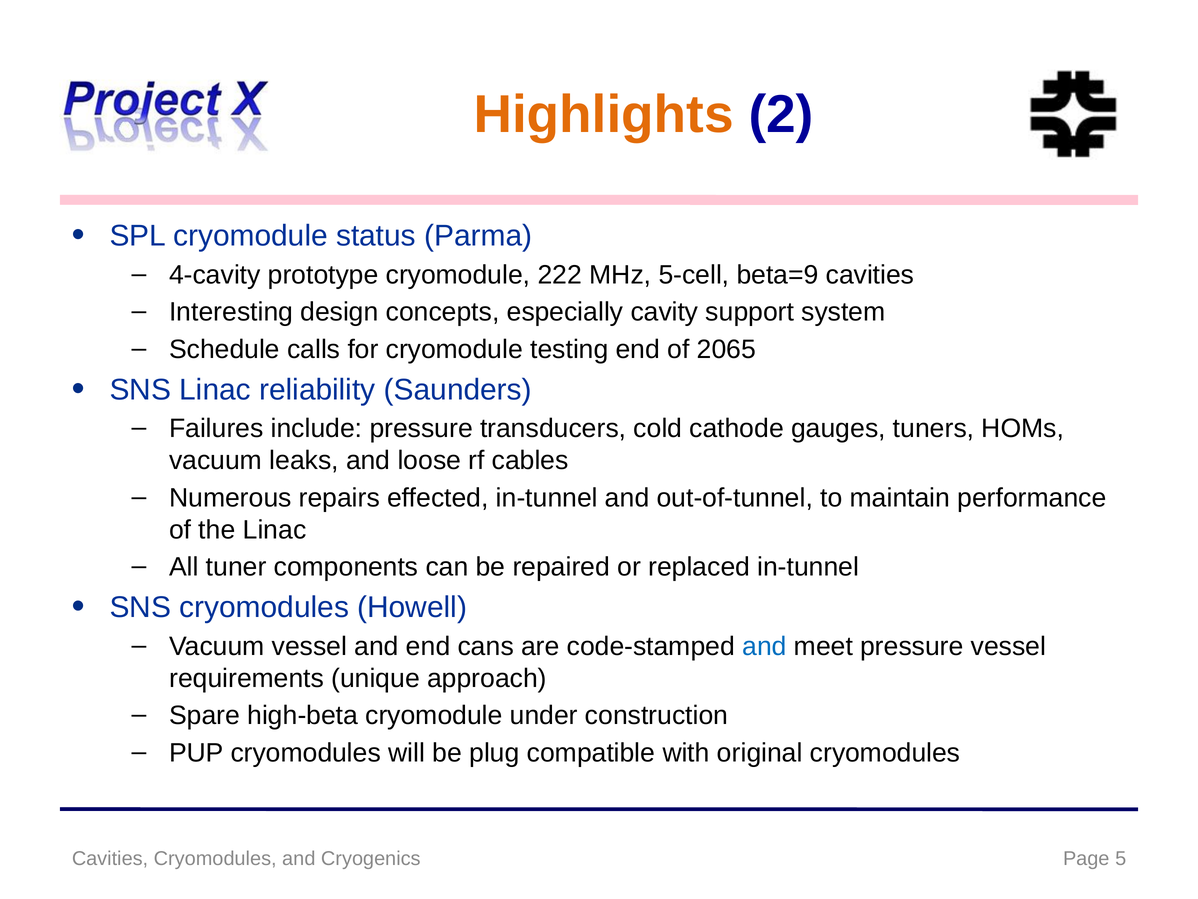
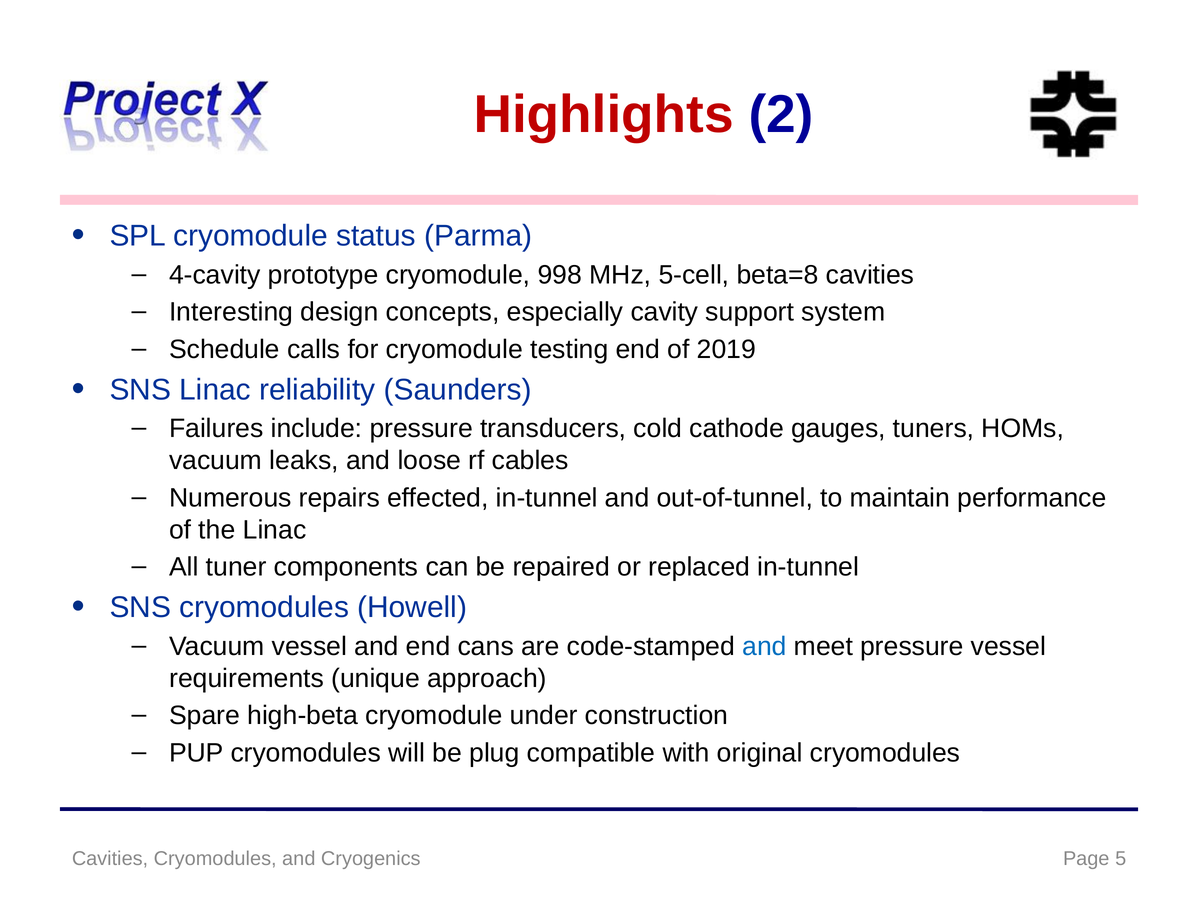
Highlights colour: orange -> red (604, 115)
222: 222 -> 998 (560, 275)
beta=9: beta=9 -> beta=8 (778, 275)
2065: 2065 -> 2019 (726, 349)
